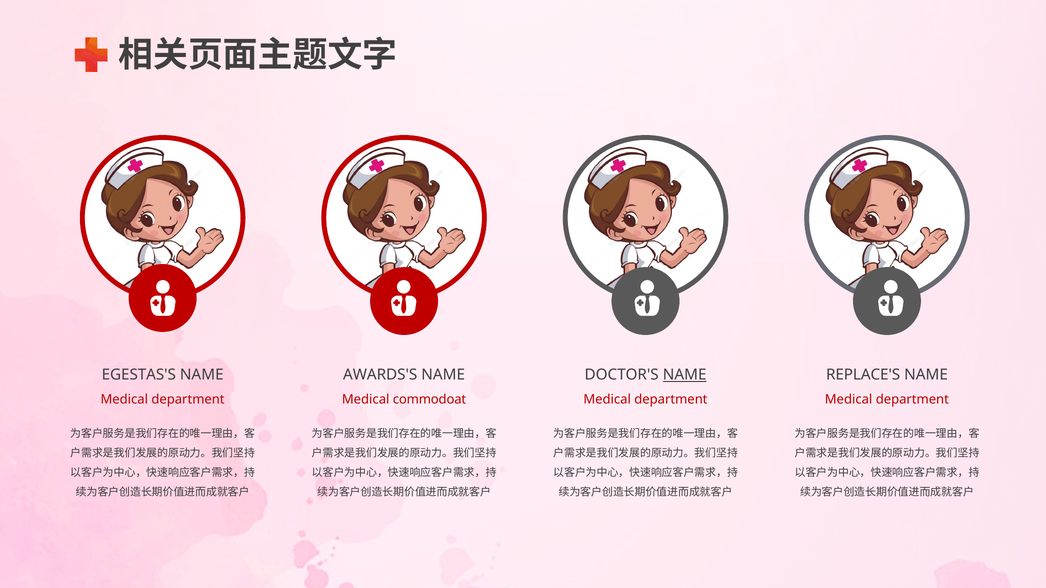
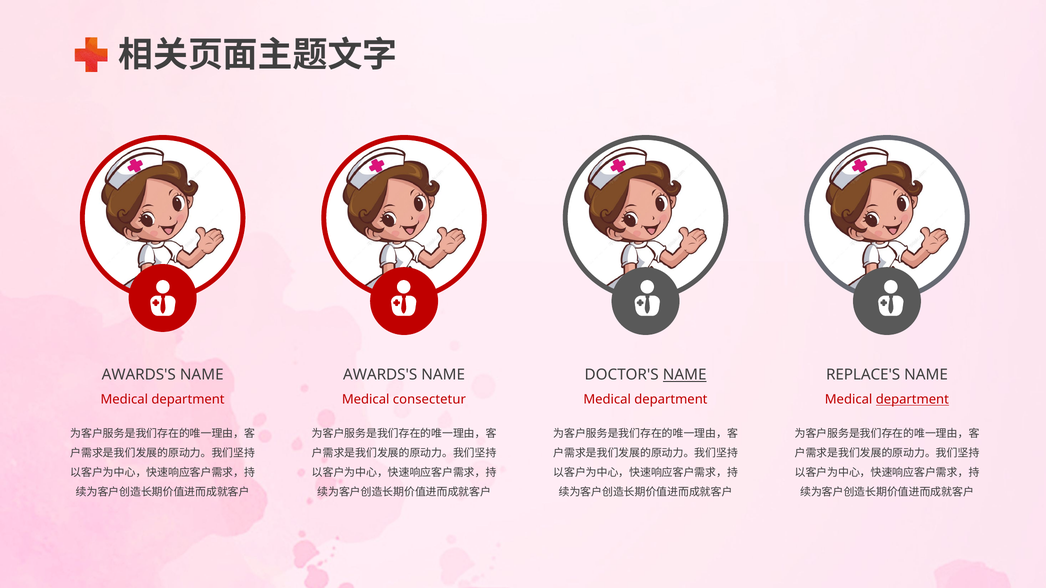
EGESTAS'S: EGESTAS'S -> AWARDS'S (139, 375)
commodoat: commodoat -> consectetur (429, 400)
department underline: none -> present (912, 400)
